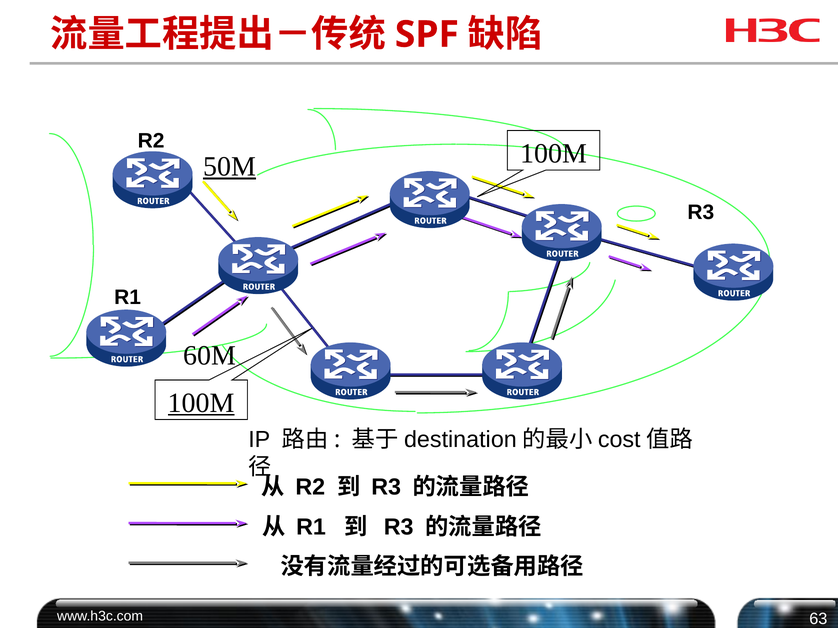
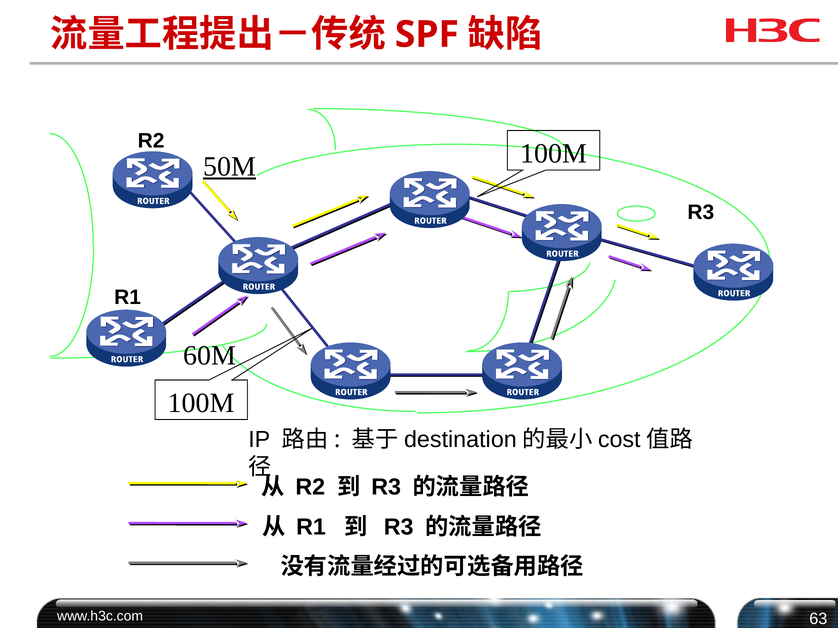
100M underline: present -> none (201, 403)
